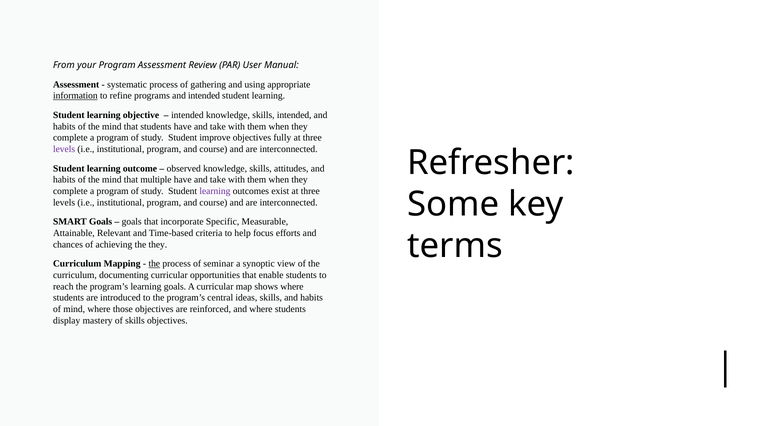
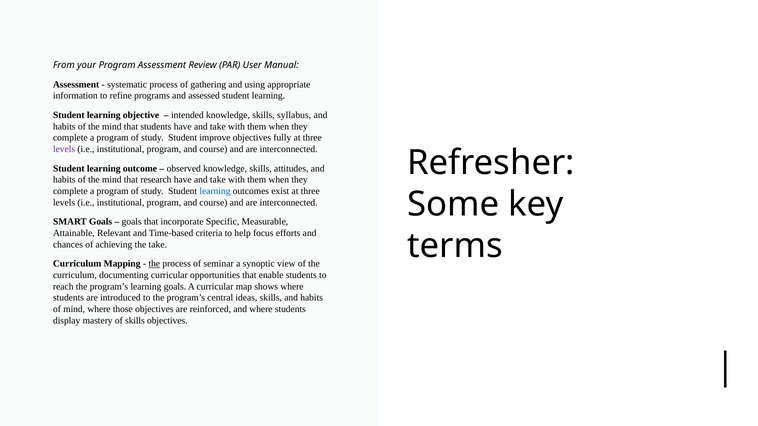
information underline: present -> none (75, 96)
and intended: intended -> assessed (204, 96)
skills intended: intended -> syllabus (294, 115)
multiple: multiple -> research (156, 180)
learning colour: purple -> blue (215, 191)
the they: they -> take (158, 245)
